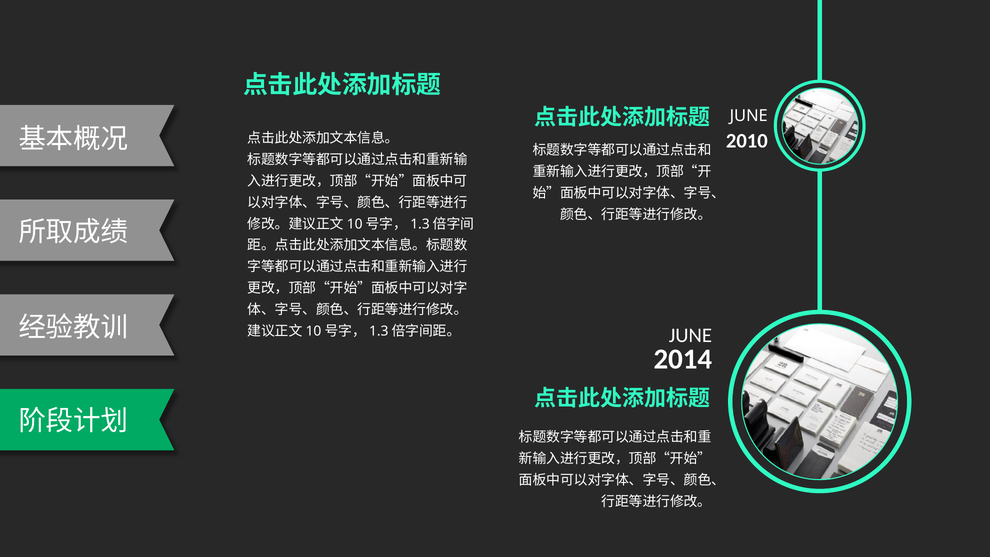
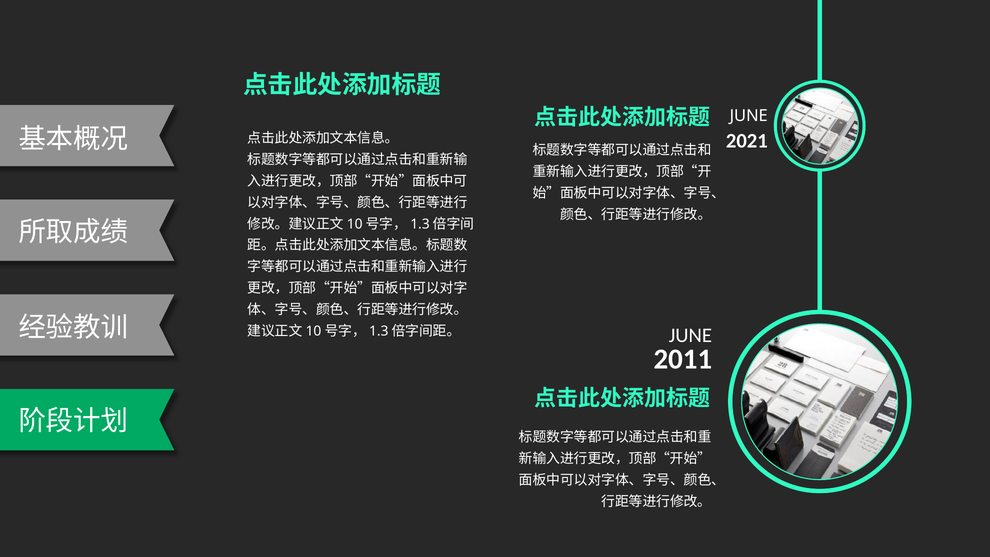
2010: 2010 -> 2021 (747, 141)
2014: 2014 -> 2011 (683, 359)
